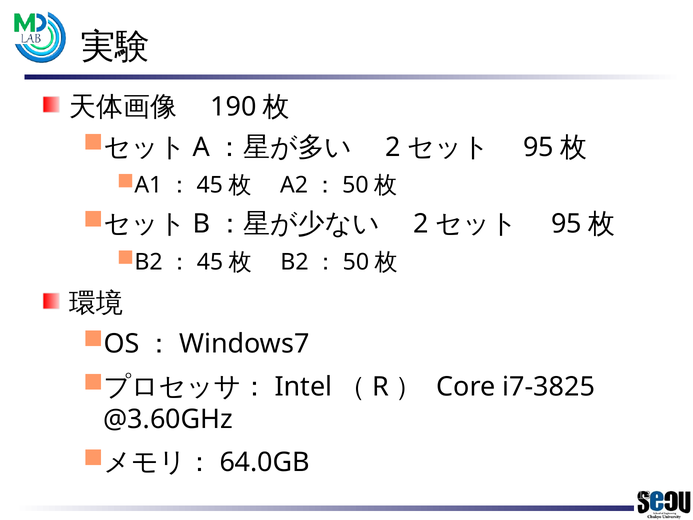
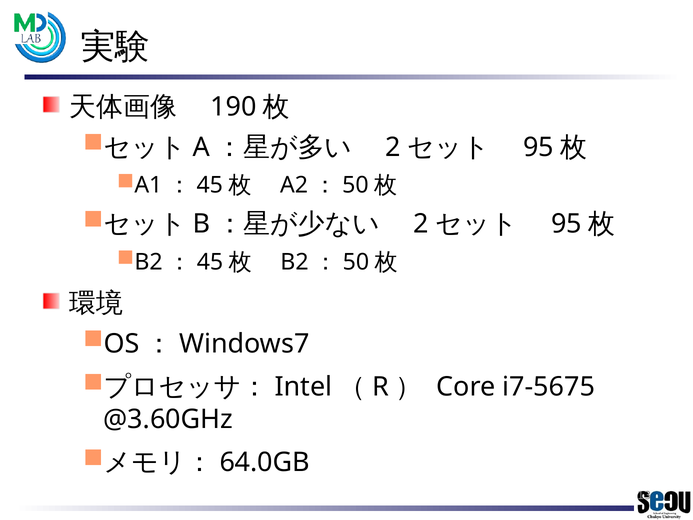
i7-3825: i7-3825 -> i7-5675 (549, 387)
